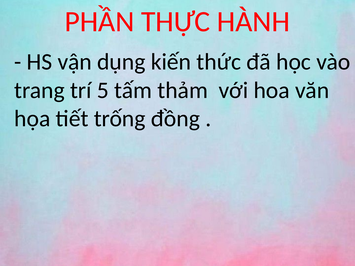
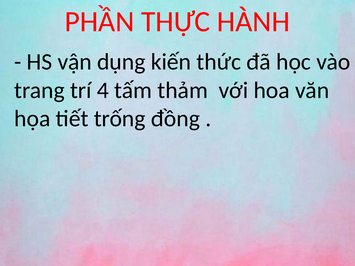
5: 5 -> 4 (103, 90)
